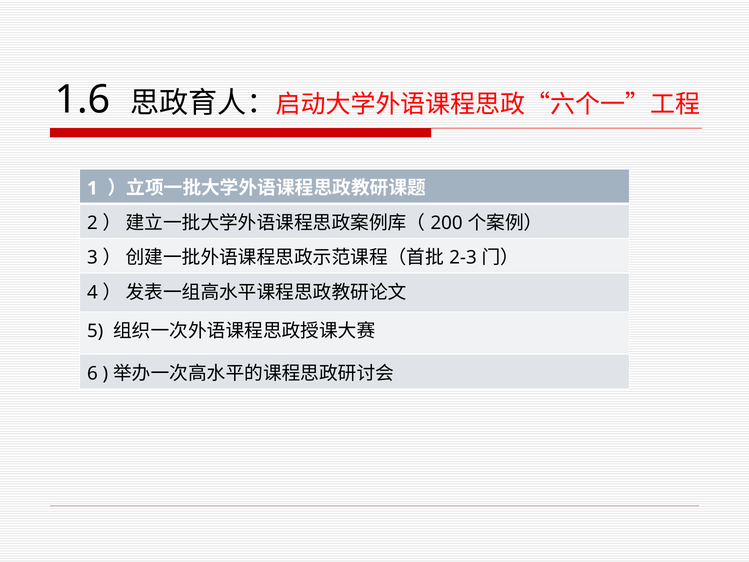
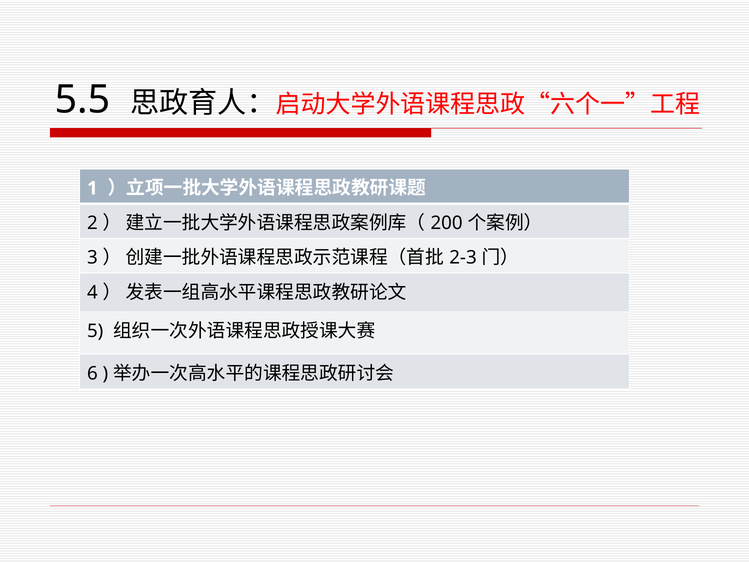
1.6: 1.6 -> 5.5 (82, 100)
